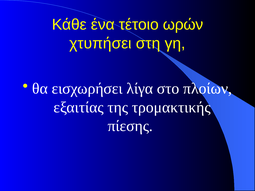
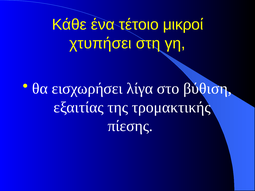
ωρών: ωρών -> μικροί (183, 25)
πλοίων: πλοίων -> βύθιση (208, 89)
